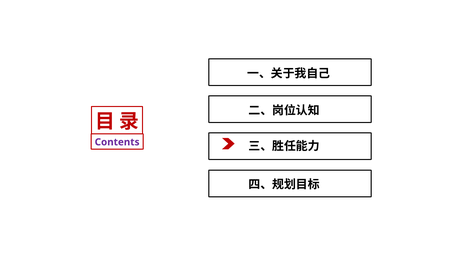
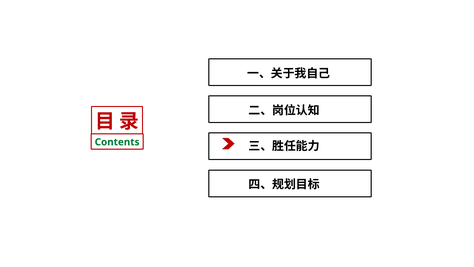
Contents colour: purple -> green (117, 142)
